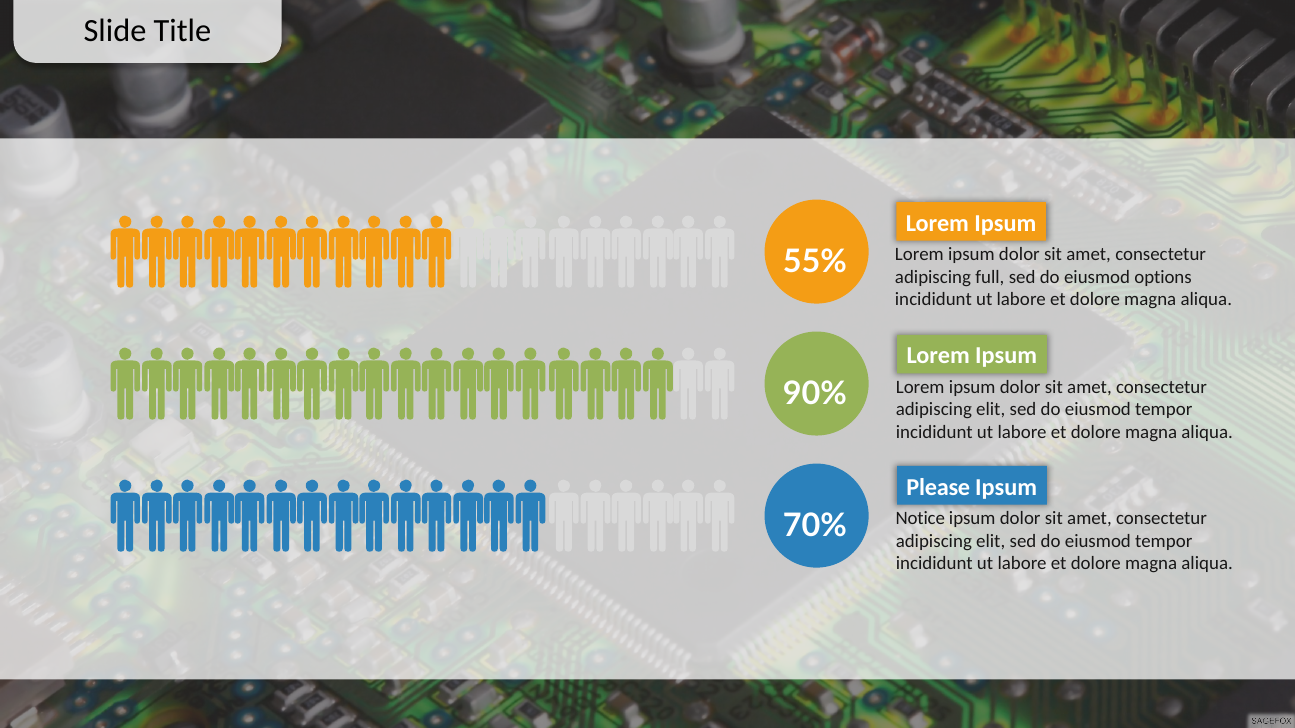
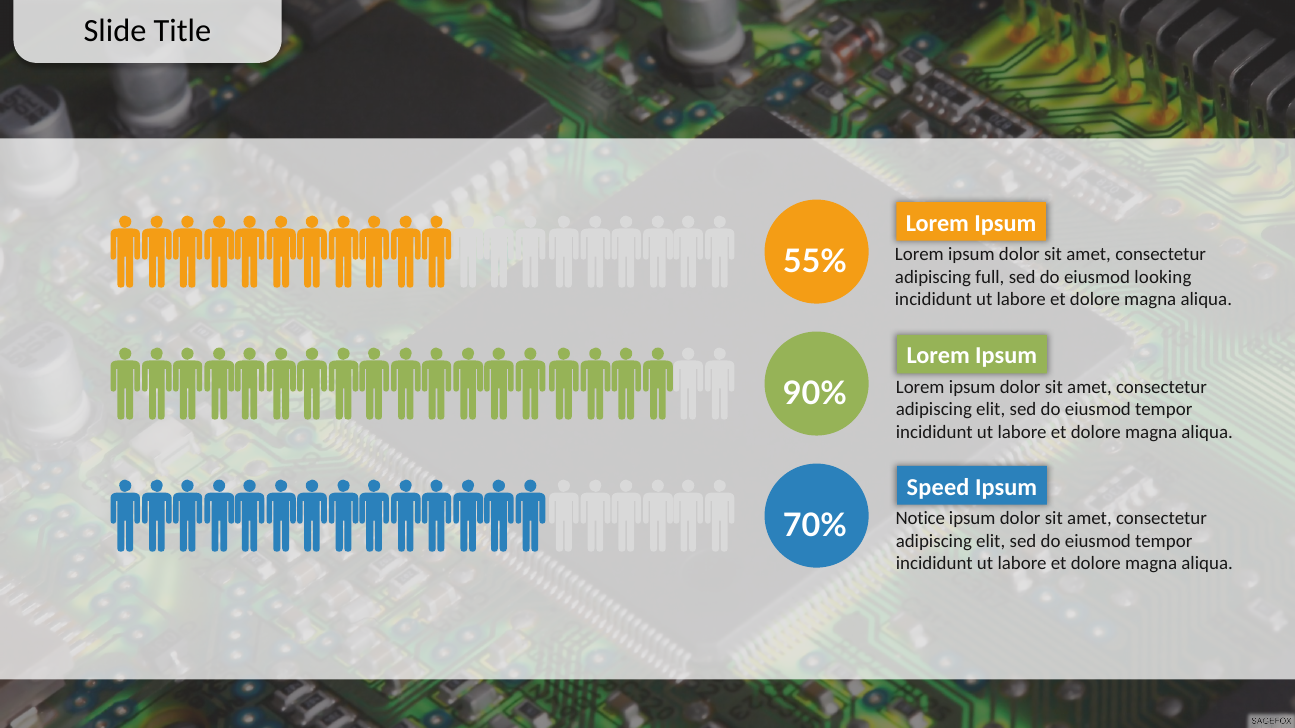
options: options -> looking (1163, 277)
Please: Please -> Speed (938, 487)
